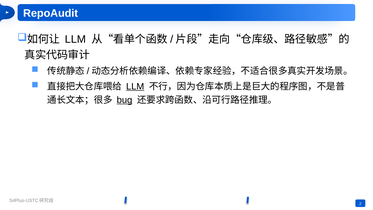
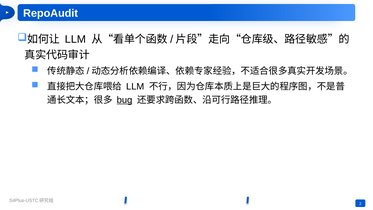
LLM underline: present -> none (135, 86)
